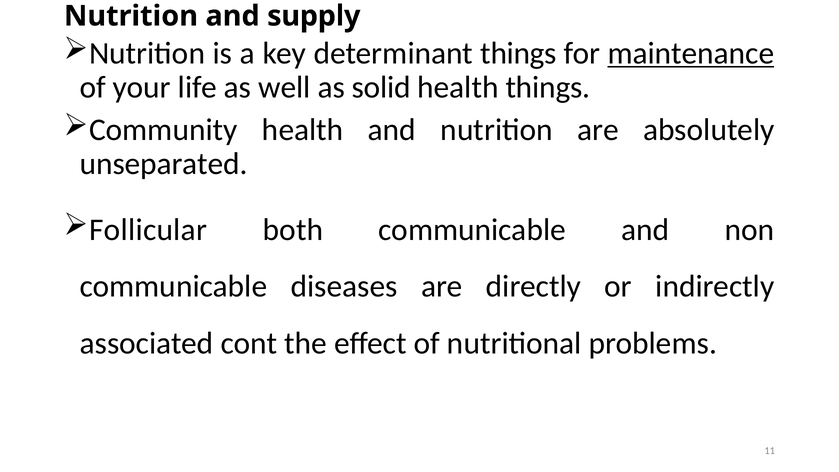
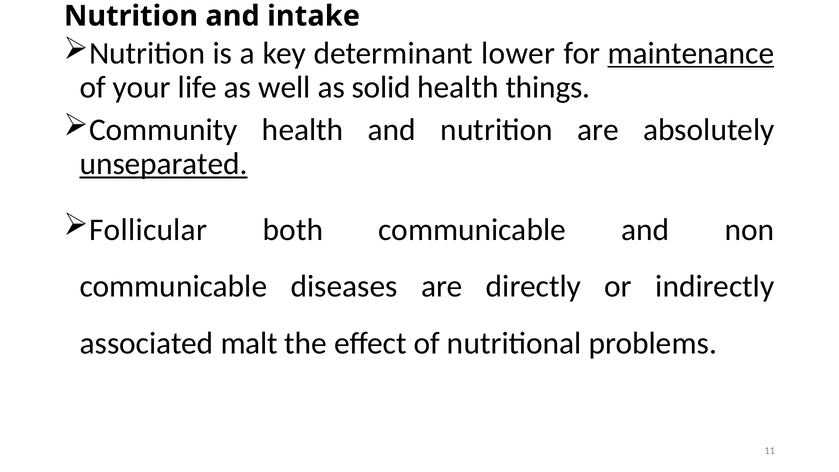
supply: supply -> intake (314, 16)
determinant things: things -> lower (518, 53)
unseparated underline: none -> present (164, 164)
cont: cont -> malt (249, 343)
